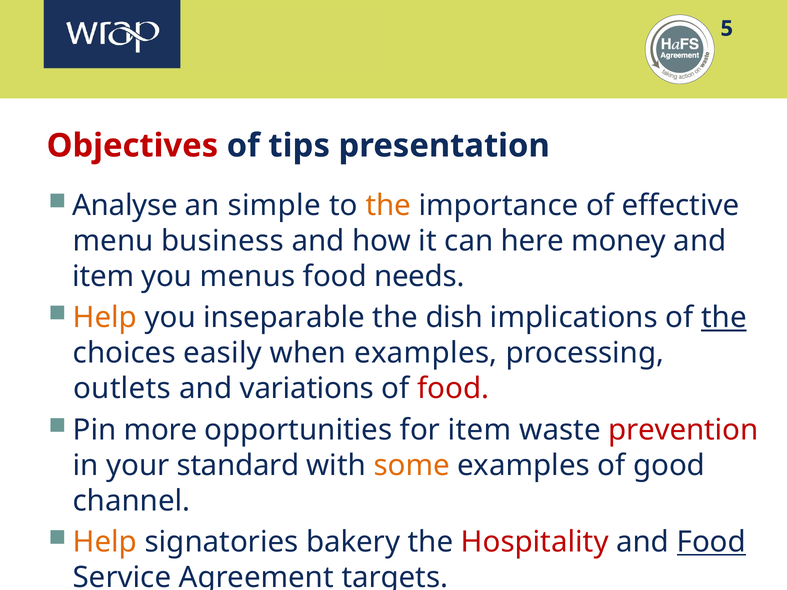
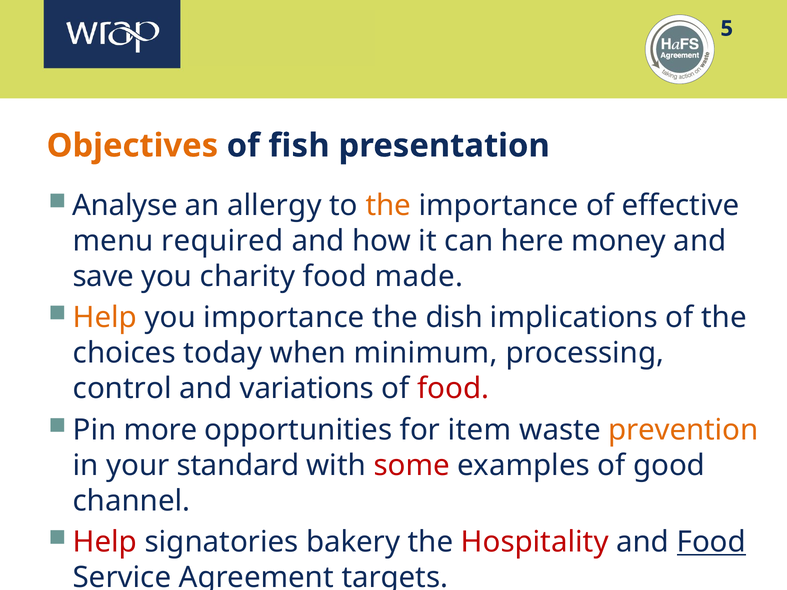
Objectives colour: red -> orange (132, 146)
tips: tips -> fish (299, 146)
simple: simple -> allergy (274, 206)
business: business -> required (222, 241)
item: item -> save (103, 276)
menus: menus -> charity (248, 276)
needs: needs -> made (419, 276)
you inseparable: inseparable -> importance (284, 318)
the underline: present -> none (724, 318)
easily: easily -> today (223, 353)
when examples: examples -> minimum (426, 353)
outlets: outlets -> control (122, 389)
prevention colour: red -> orange (683, 430)
some colour: orange -> red (412, 466)
Help colour: orange -> red (105, 542)
